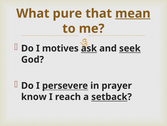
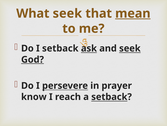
What pure: pure -> seek (67, 13)
I motives: motives -> setback (60, 48)
God underline: none -> present (33, 59)
